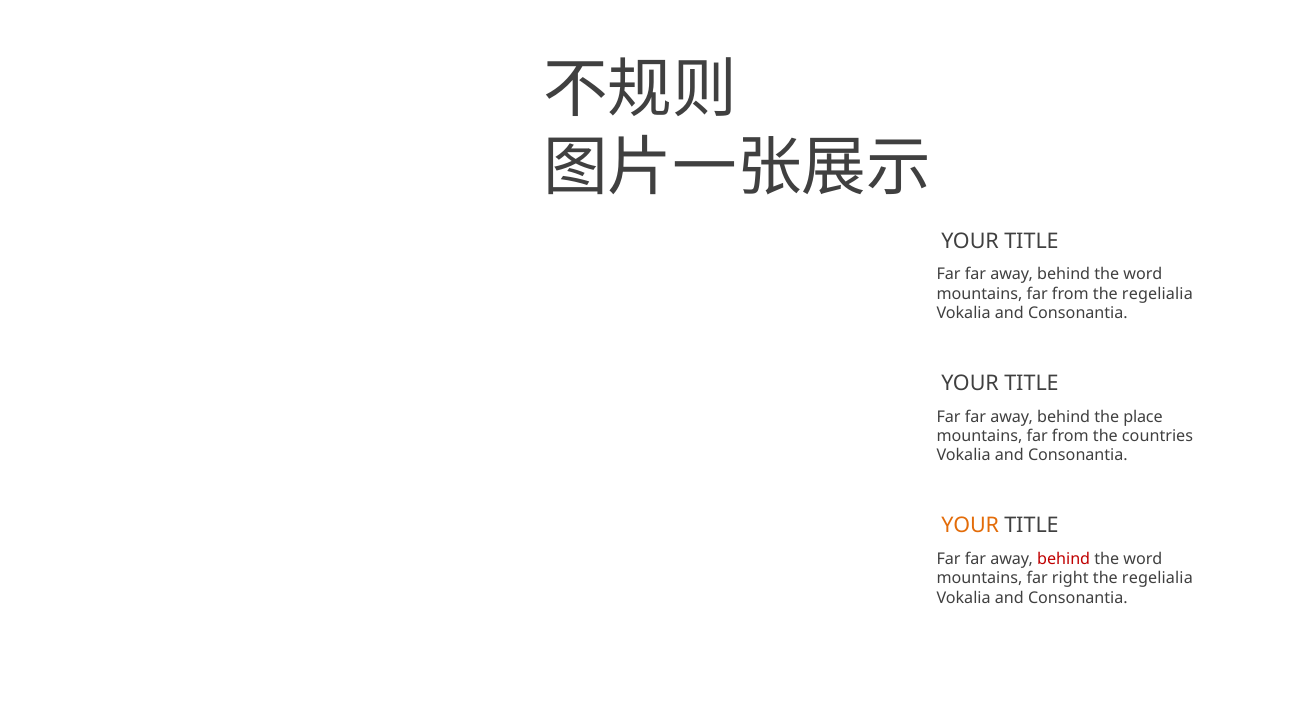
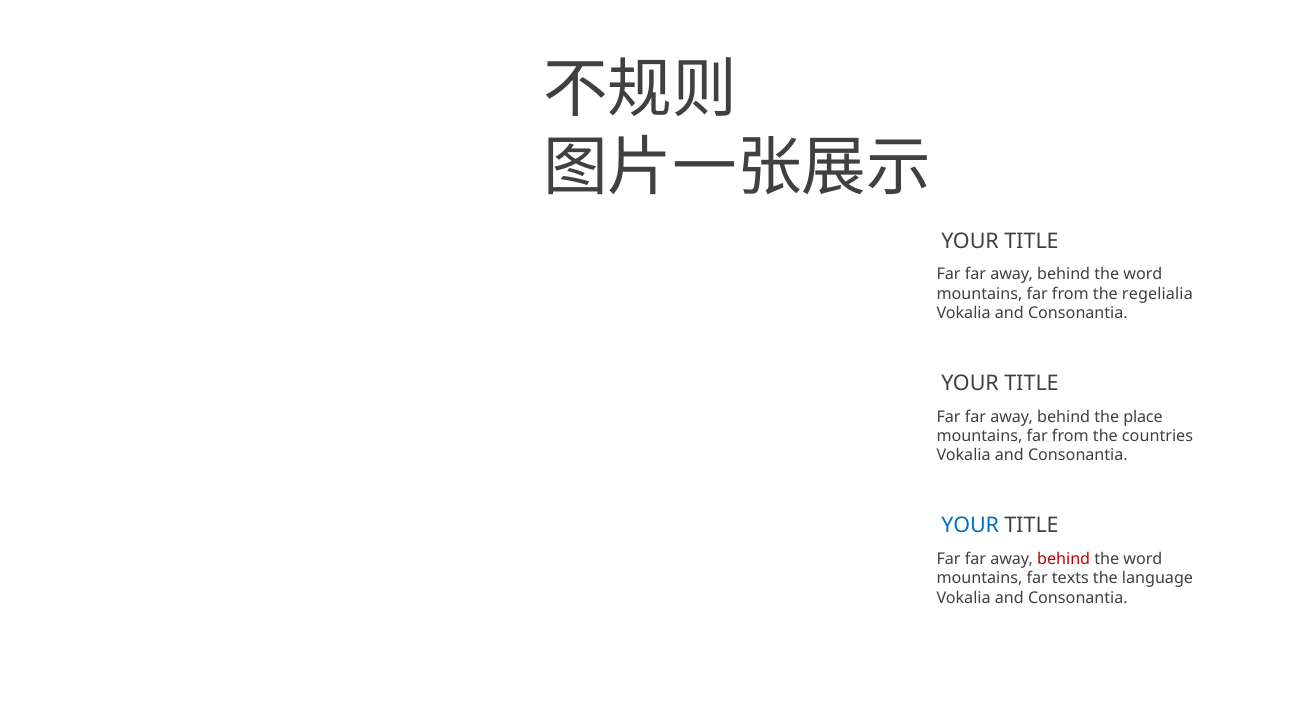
YOUR colour: orange -> blue (970, 526)
right: right -> texts (1070, 579)
regelialia: regelialia -> language (1158, 579)
